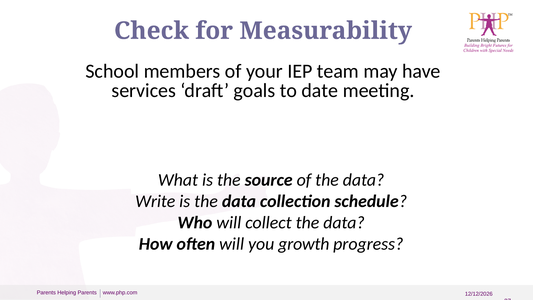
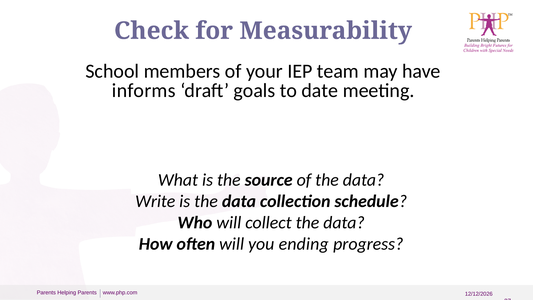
services: services -> informs (144, 90)
growth: growth -> ending (304, 244)
